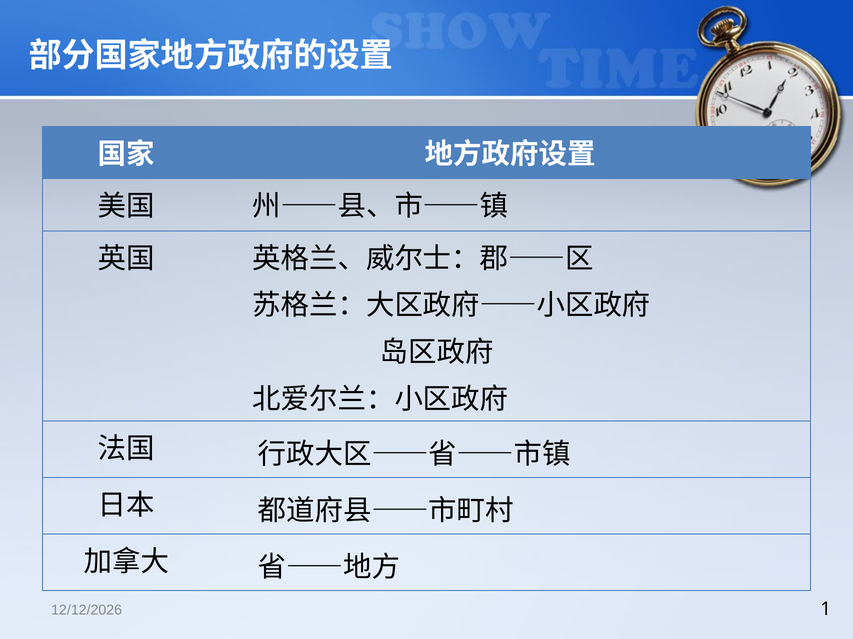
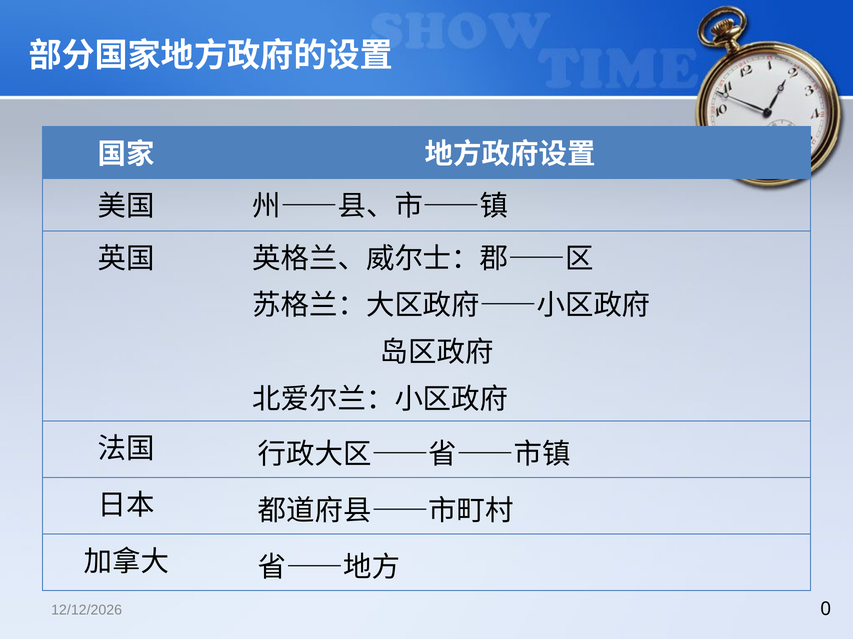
1: 1 -> 0 (826, 610)
